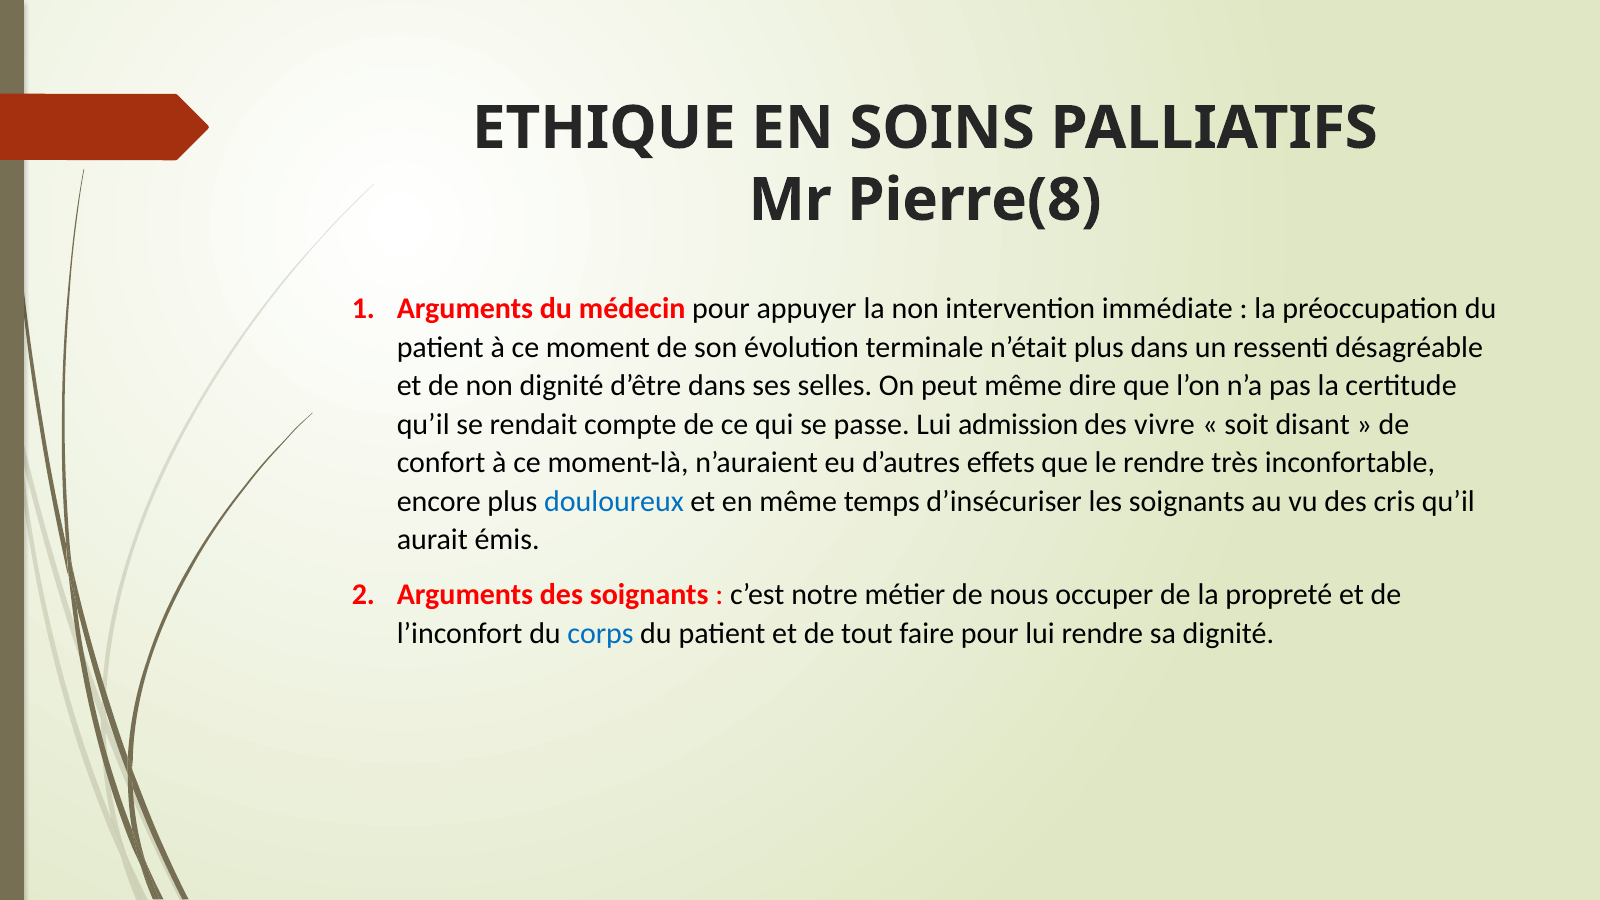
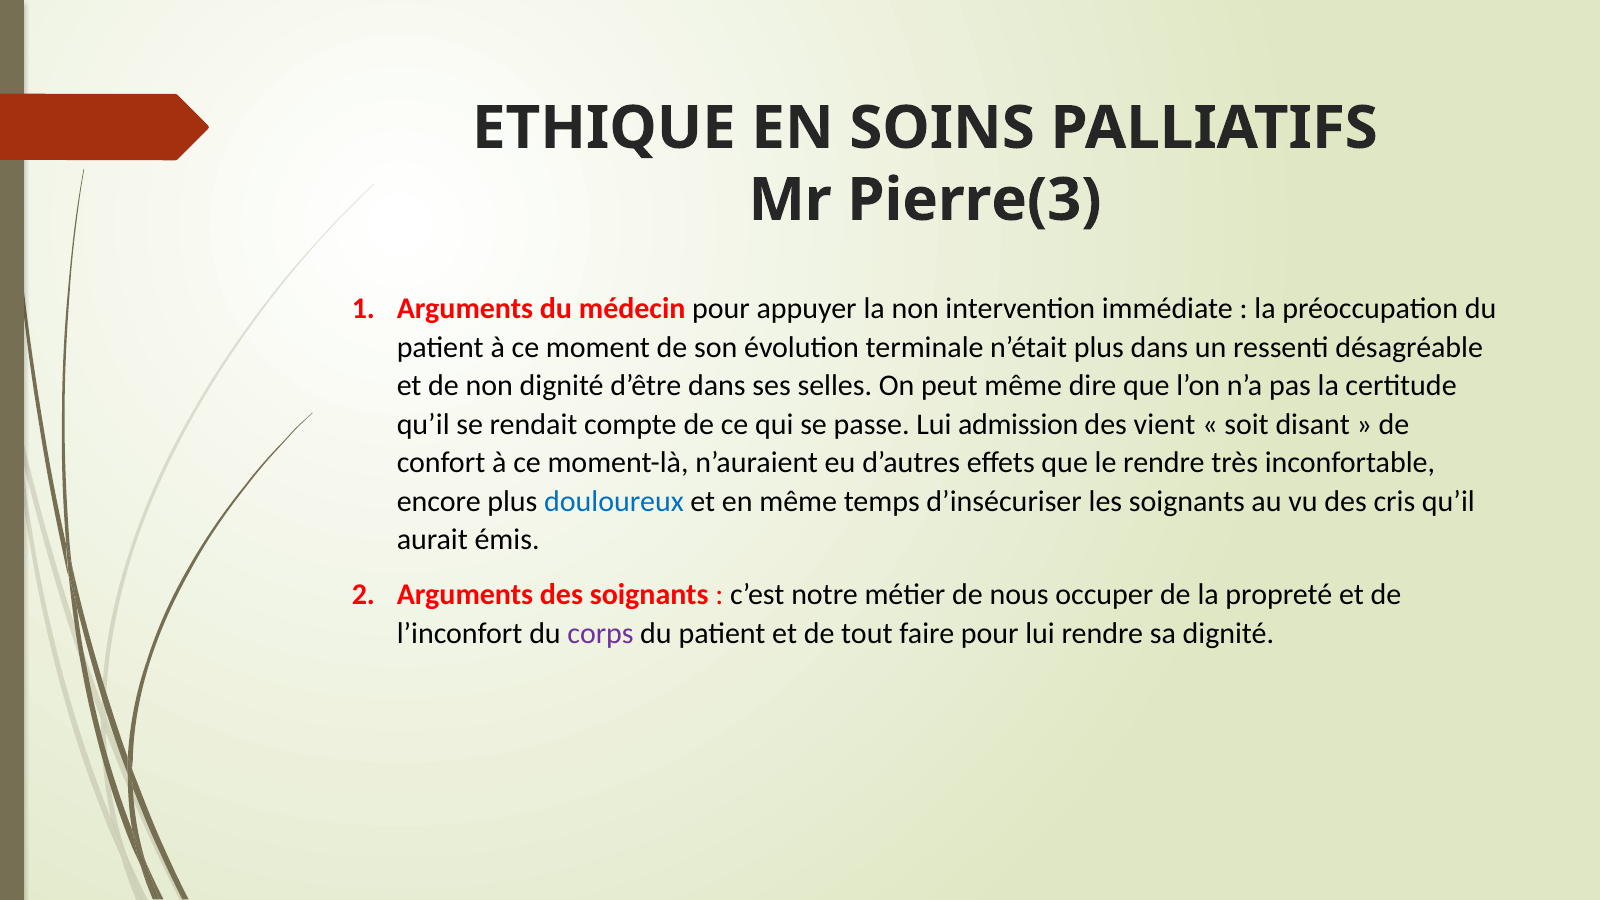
Pierre(8: Pierre(8 -> Pierre(3 (974, 200)
vivre: vivre -> vient (1165, 424)
corps colour: blue -> purple (601, 633)
